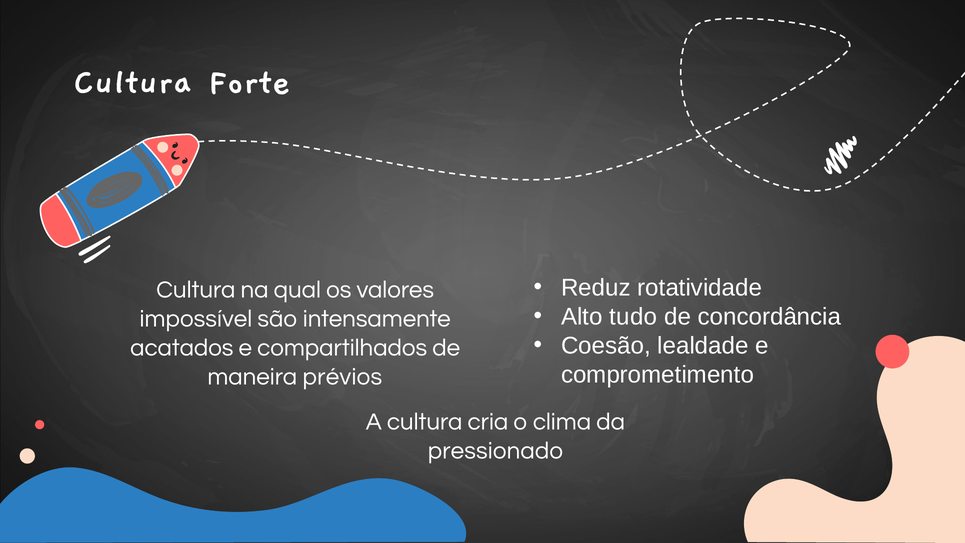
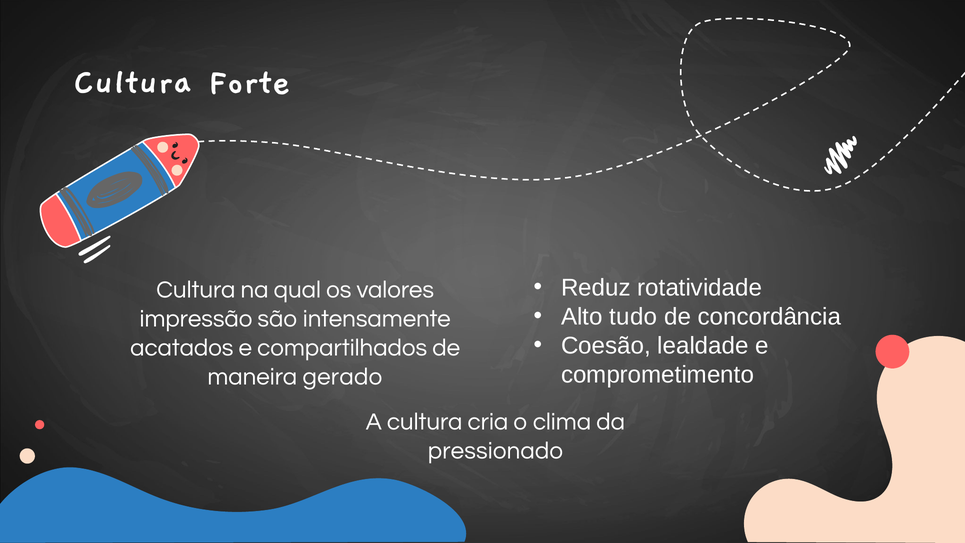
impossível: impossível -> impressão (196, 319)
prévios: prévios -> gerado (342, 377)
